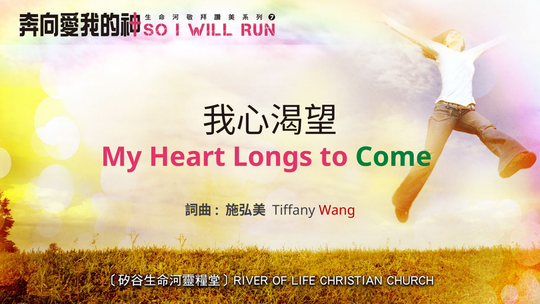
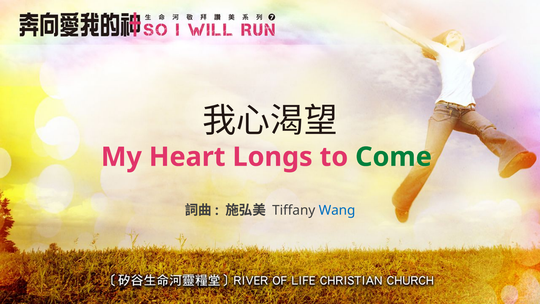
Wang colour: red -> blue (337, 210)
